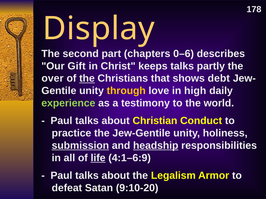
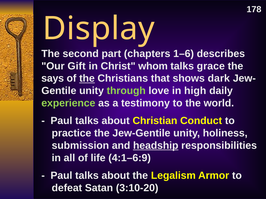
0–6: 0–6 -> 1–6 (184, 54)
keeps: keeps -> whom (153, 66)
partly: partly -> grace (211, 66)
over: over -> says (53, 79)
debt: debt -> dark (219, 79)
through colour: yellow -> light green (126, 91)
submission underline: present -> none (80, 146)
life underline: present -> none (98, 158)
9:10-20: 9:10-20 -> 3:10-20 (137, 188)
